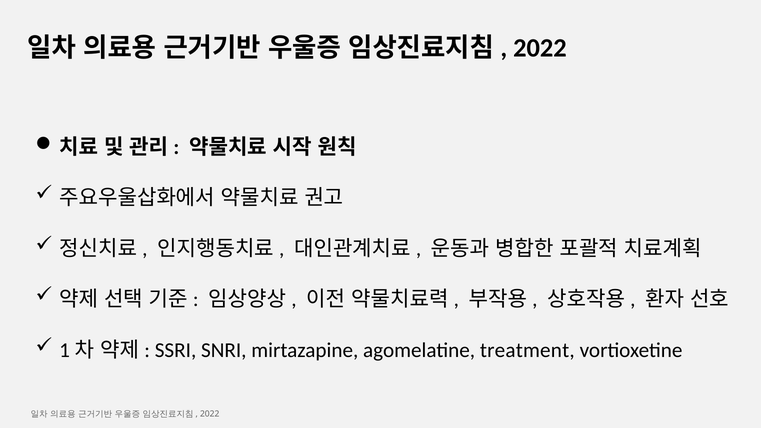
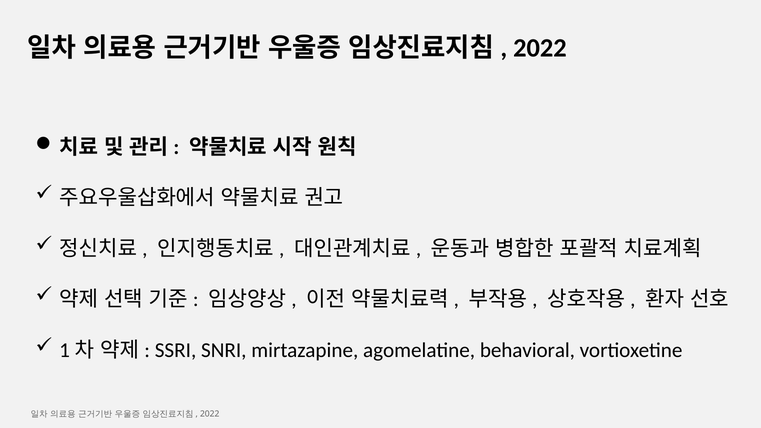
treatment: treatment -> behavioral (527, 350)
